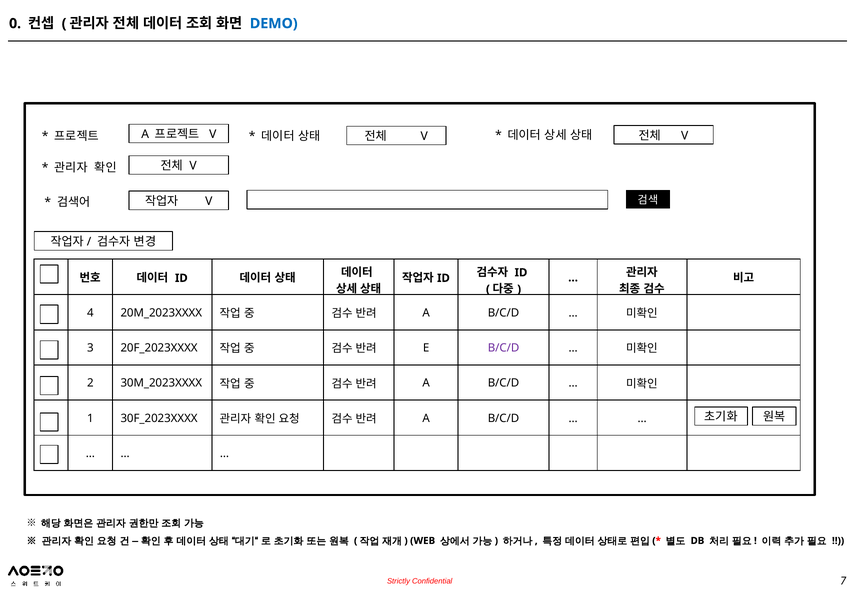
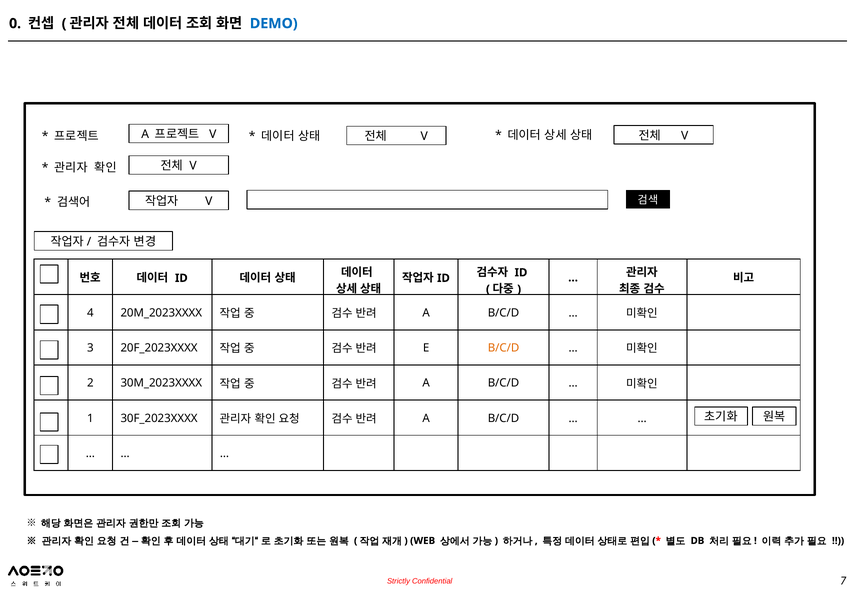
B/C/D colour: purple -> orange (504, 348)
